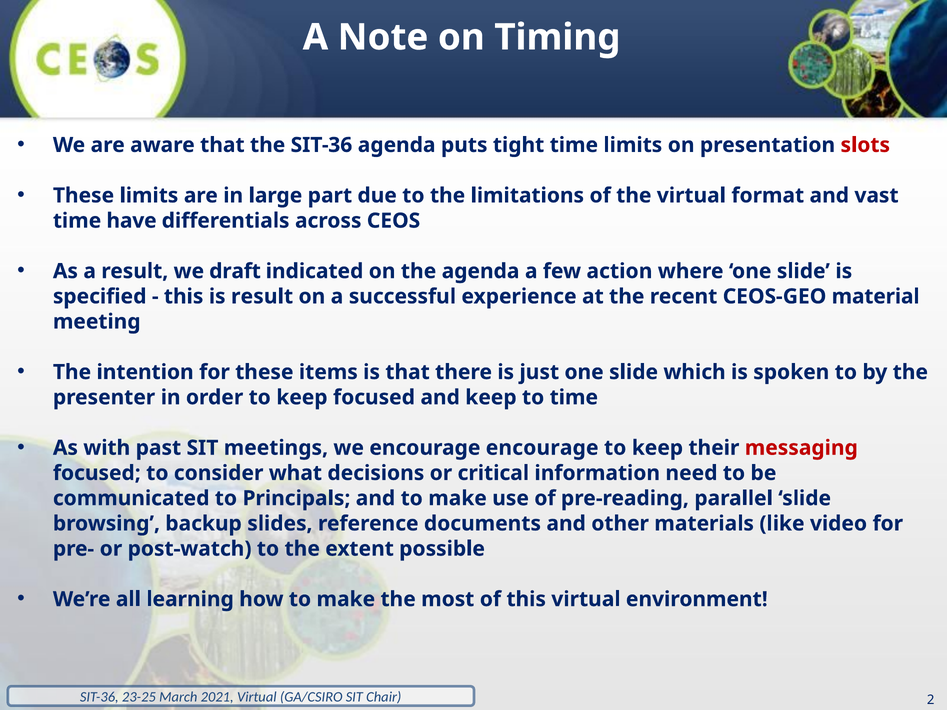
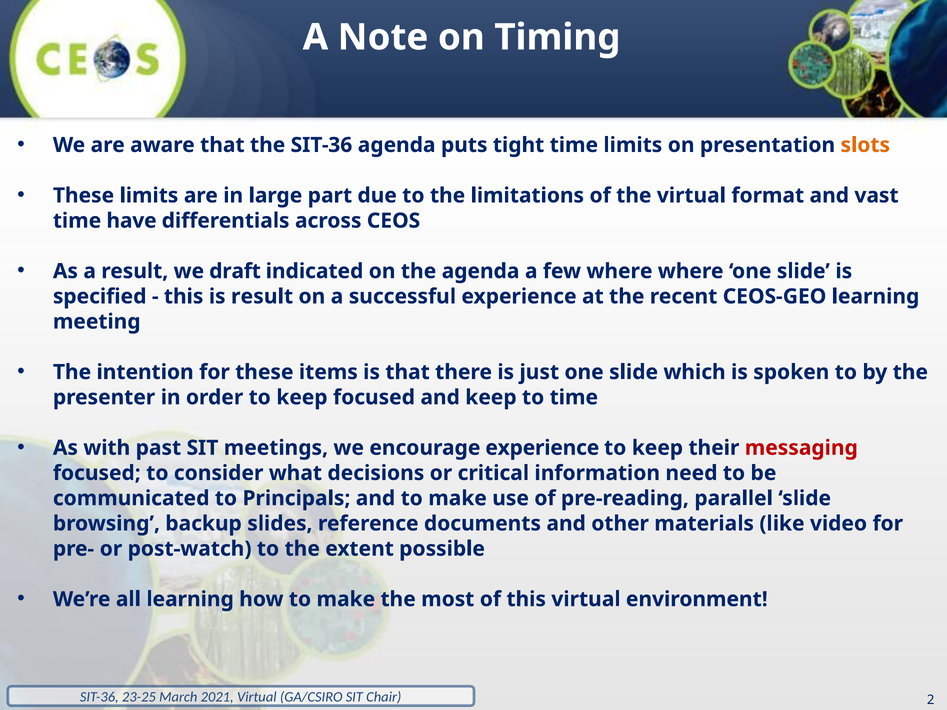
slots colour: red -> orange (865, 145)
few action: action -> where (619, 271)
CEOS-GEO material: material -> learning (876, 297)
encourage encourage: encourage -> experience (542, 448)
